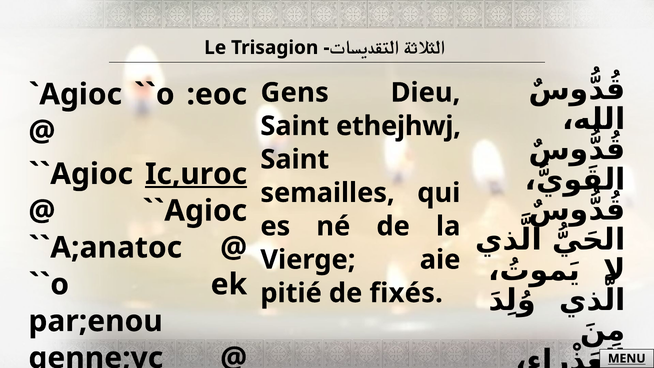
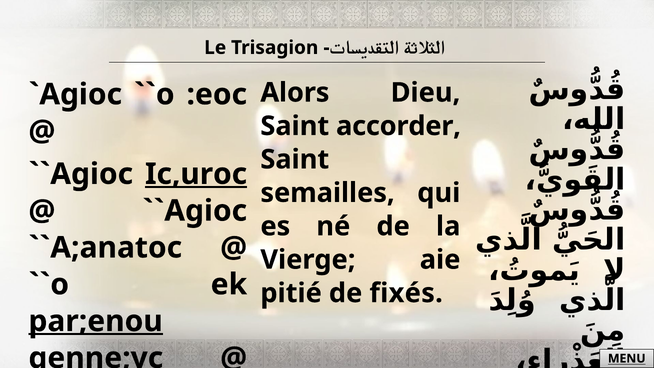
Gens: Gens -> Alors (295, 93)
ethejhwj: ethejhwj -> accorder (398, 126)
par;enou underline: none -> present (96, 321)
